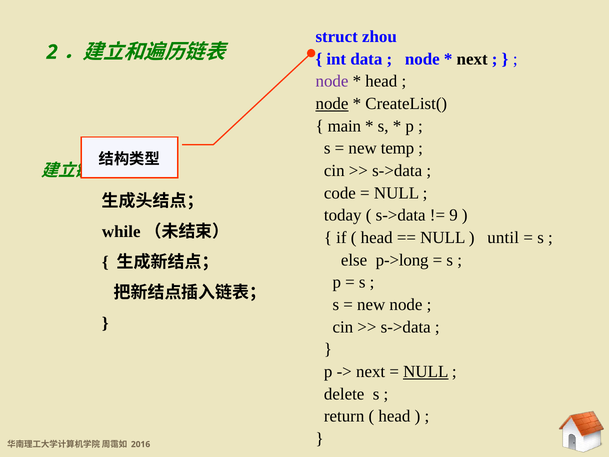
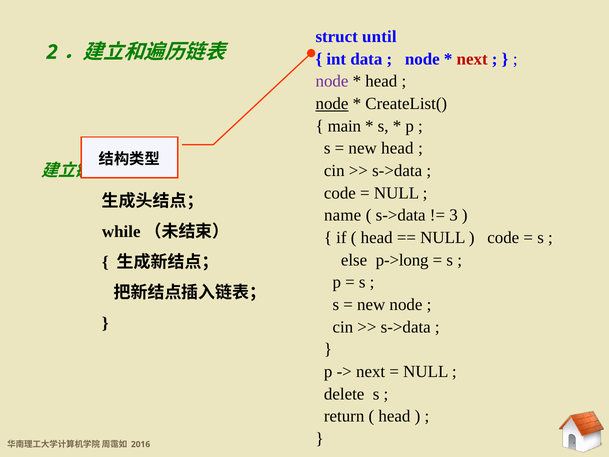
zhou: zhou -> until (379, 37)
next colour: black -> red (472, 59)
new temp: temp -> head (397, 148)
today: today -> name (343, 215)
9: 9 -> 3 (454, 215)
until: until -> code (503, 238)
NULL underline: present -> none (426, 371)
